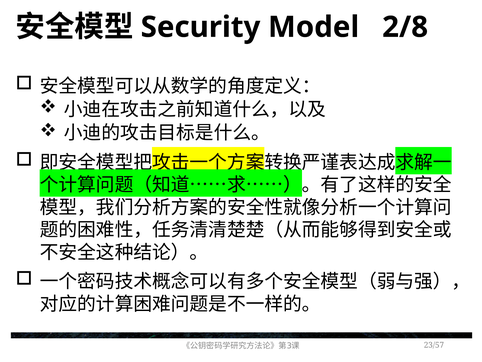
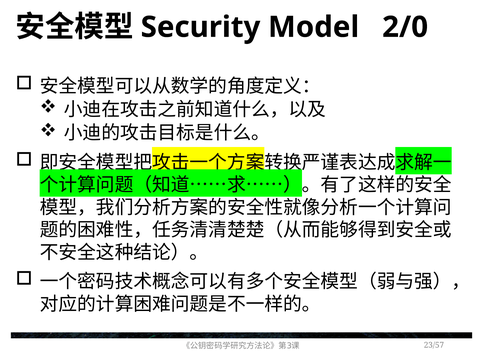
2/8: 2/8 -> 2/0 (405, 27)
